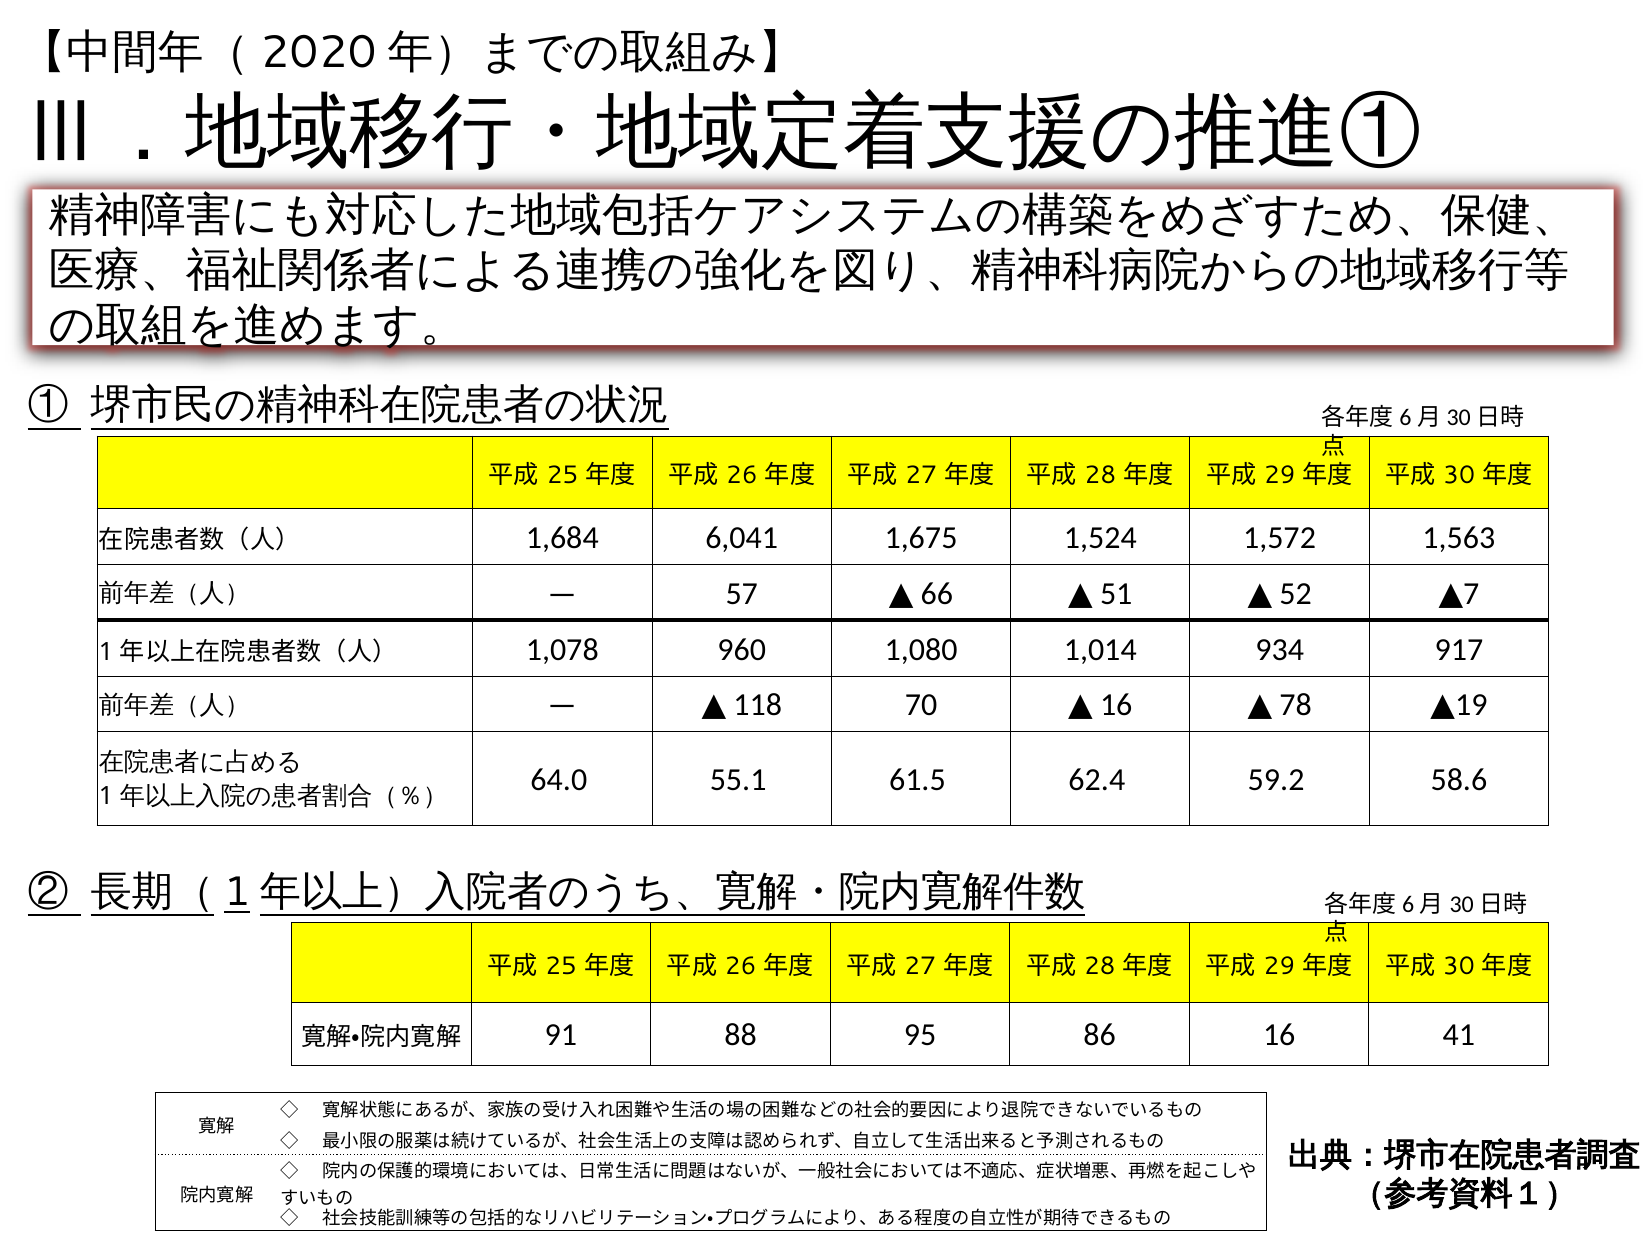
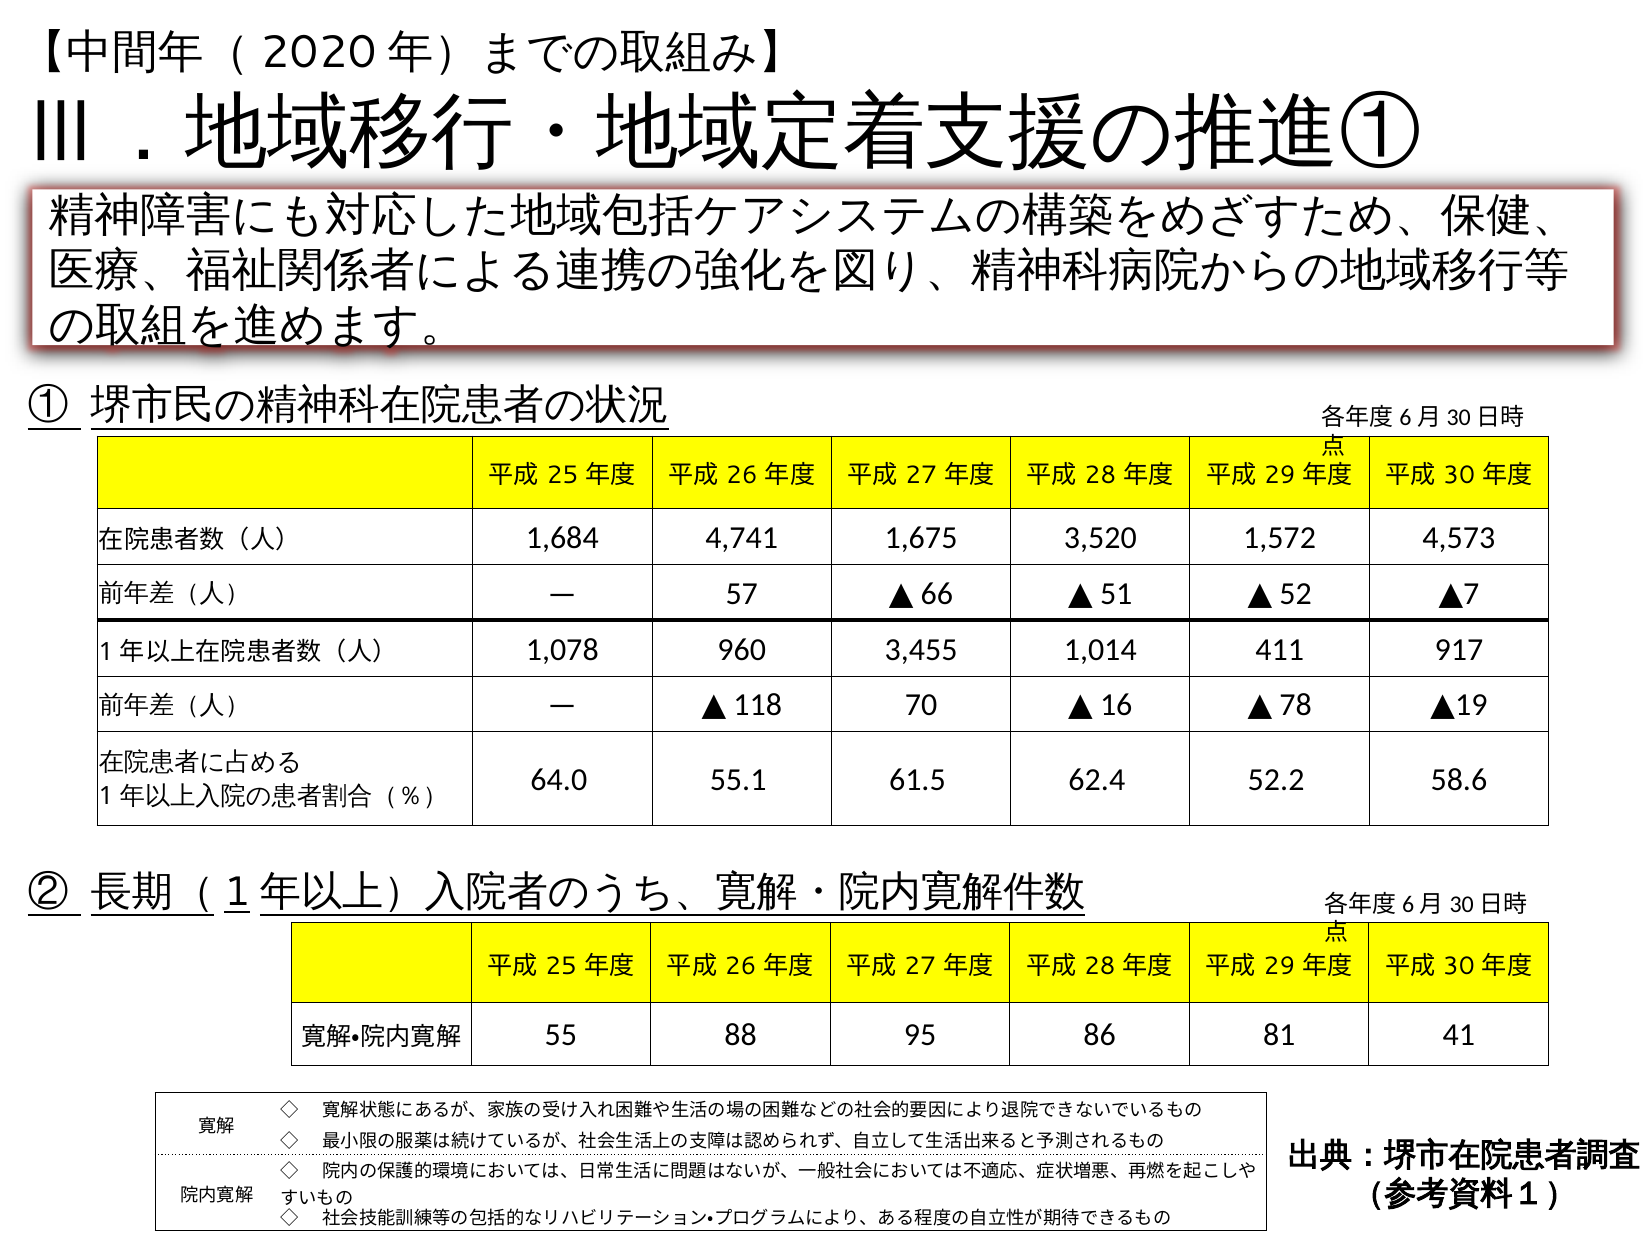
6,041: 6,041 -> 4,741 (742, 538)
1,524: 1,524 -> 3,520 (1100, 538)
1,563: 1,563 -> 4,573 (1459, 538)
1,080: 1,080 -> 3,455 (921, 649)
934: 934 -> 411 (1280, 649)
59.2: 59.2 -> 52.2 (1276, 779)
91: 91 -> 55 (561, 1035)
16: 16 -> 81 (1279, 1035)
